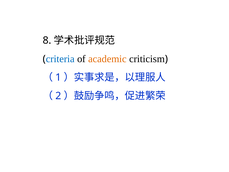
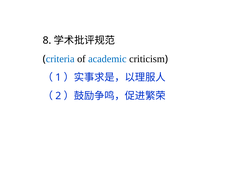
academic colour: orange -> blue (107, 59)
